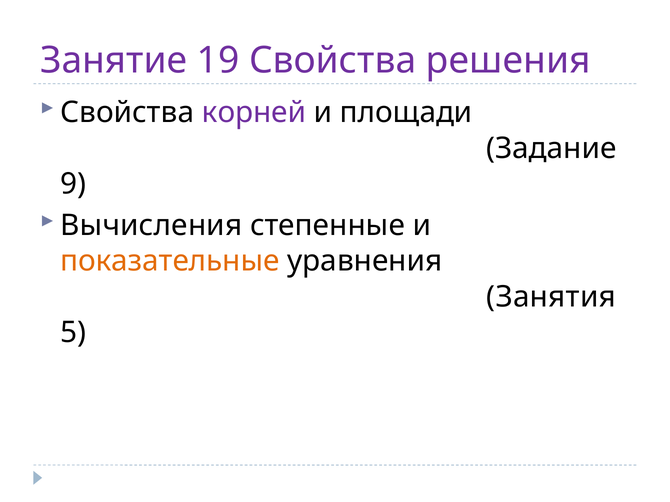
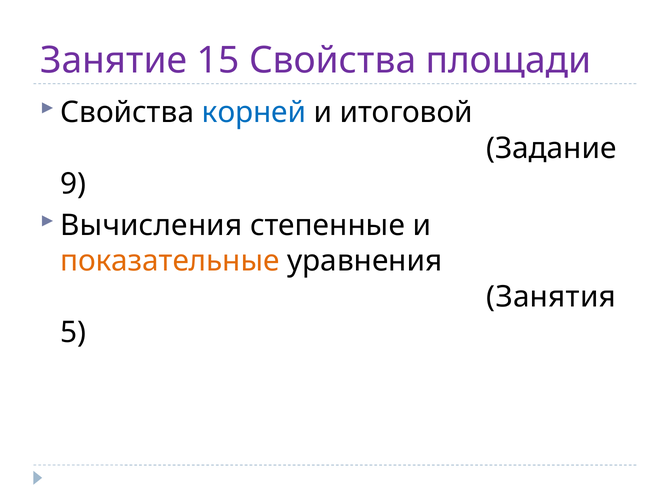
19: 19 -> 15 (218, 61)
решения: решения -> площади (509, 61)
корней colour: purple -> blue (254, 113)
площади: площади -> итоговой (406, 113)
